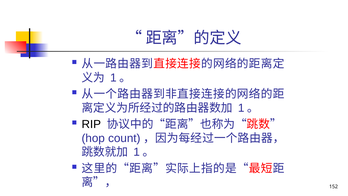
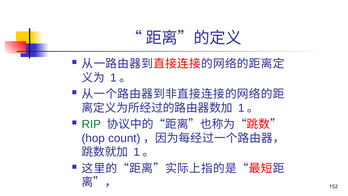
RIP colour: black -> green (91, 124)
